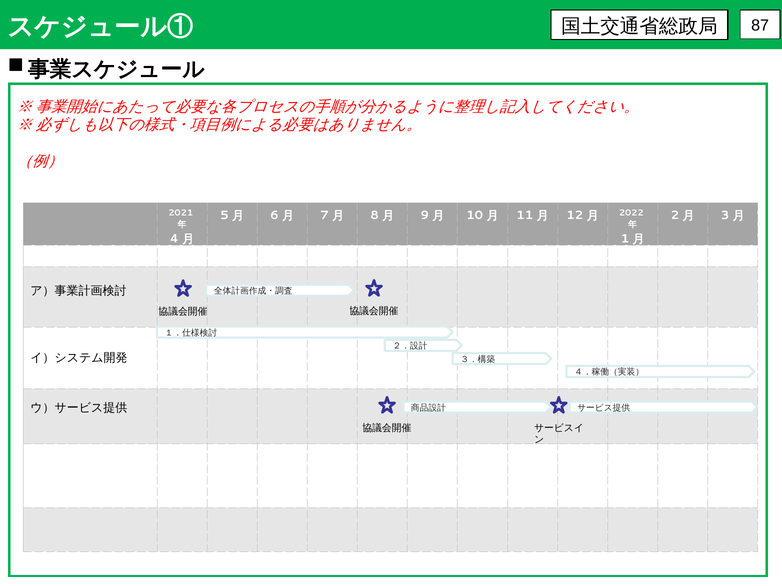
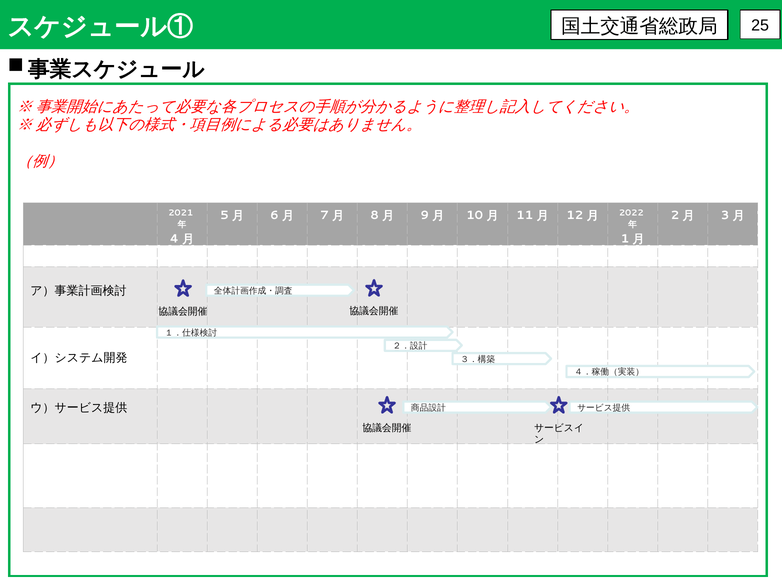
87: 87 -> 25 (760, 26)
